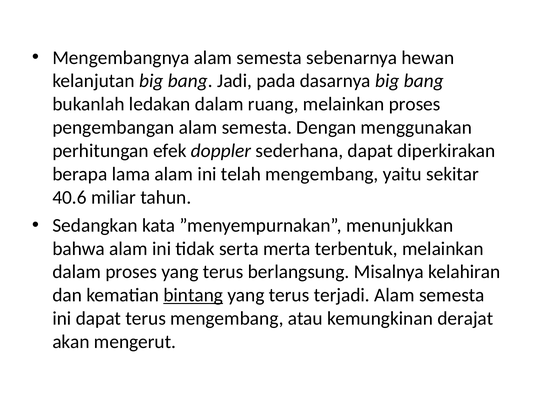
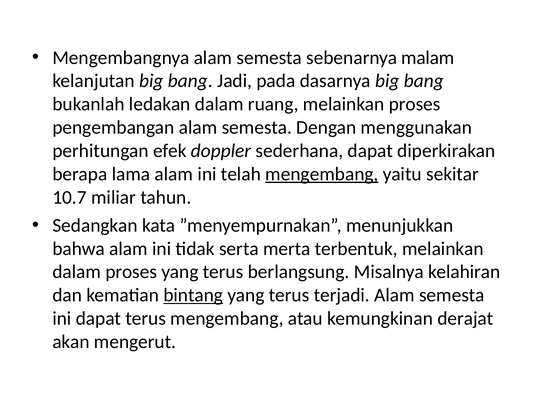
hewan: hewan -> malam (428, 58)
mengembang underline: none -> present (322, 174)
40.6: 40.6 -> 10.7 (70, 197)
